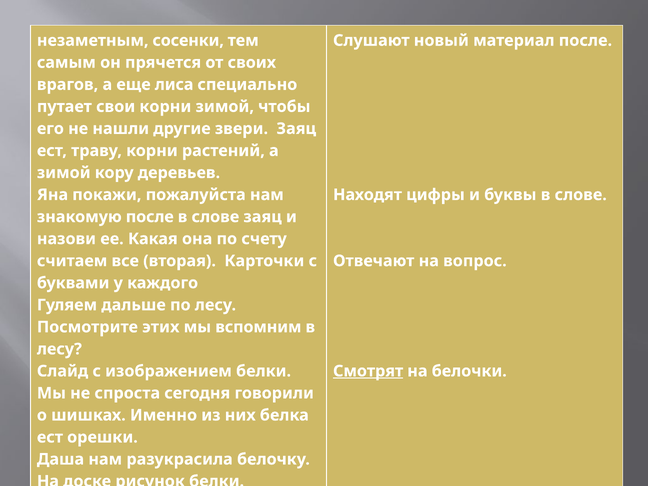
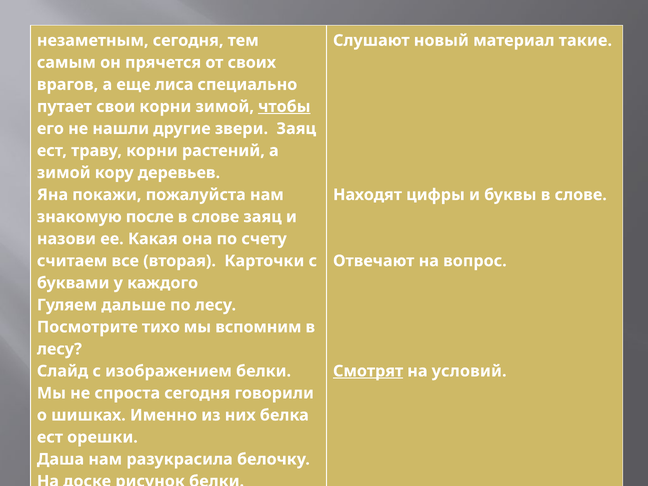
незаметным сосенки: сосенки -> сегодня (188, 40)
материал после: после -> такие (585, 40)
чтобы underline: none -> present (284, 107)
этих: этих -> тихо (161, 327)
белочки: белочки -> условий (469, 371)
